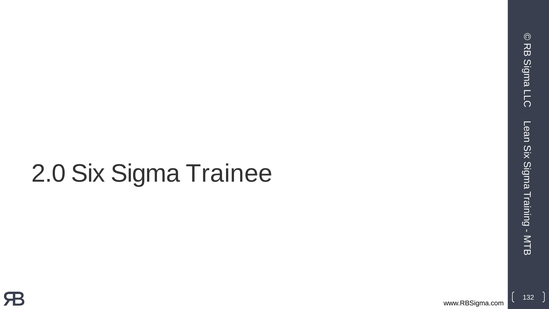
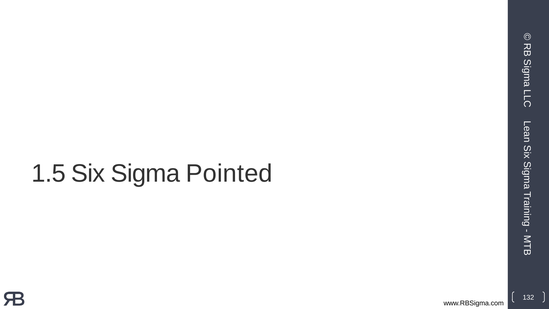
2.0: 2.0 -> 1.5 (49, 173)
Trainee: Trainee -> Pointed (229, 173)
